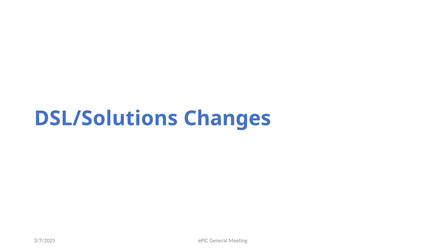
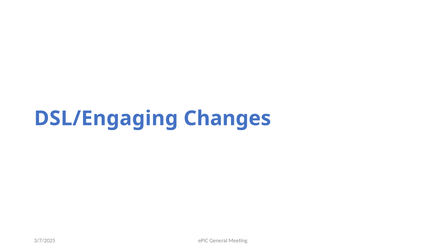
DSL/Solutions: DSL/Solutions -> DSL/Engaging (106, 118)
